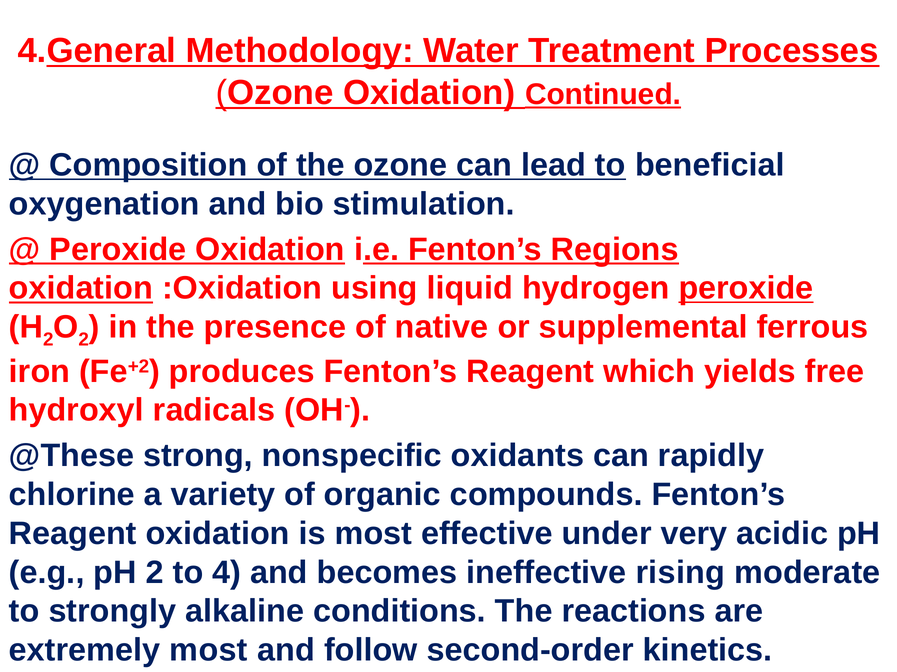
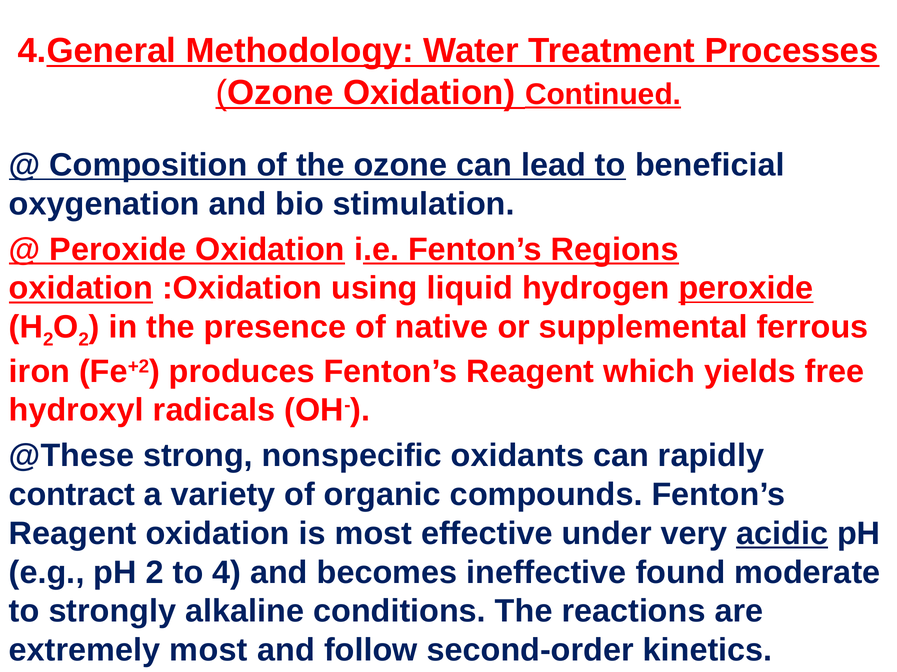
chlorine: chlorine -> contract (72, 495)
acidic underline: none -> present (782, 534)
rising: rising -> found (680, 573)
